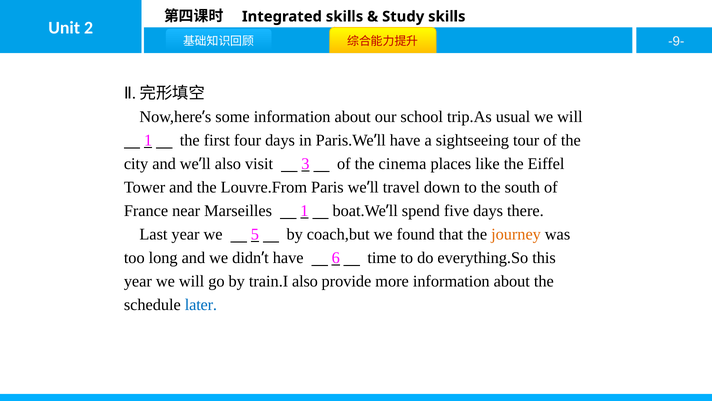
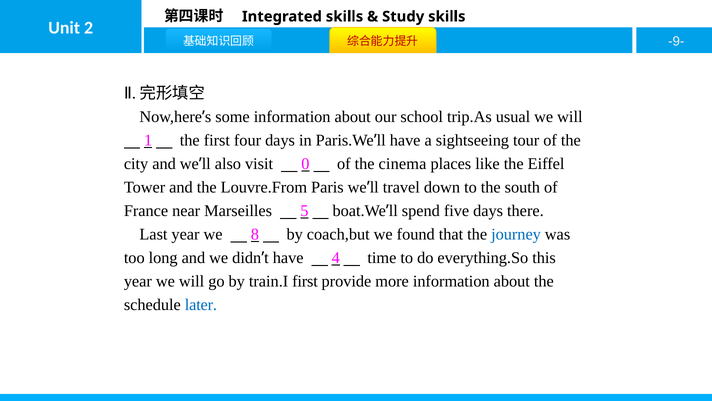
3: 3 -> 0 (305, 163)
Marseilles 1: 1 -> 5 (304, 210)
5: 5 -> 8 (255, 234)
journey colour: orange -> blue (516, 234)
6: 6 -> 4 (336, 257)
train.I also: also -> first (305, 281)
